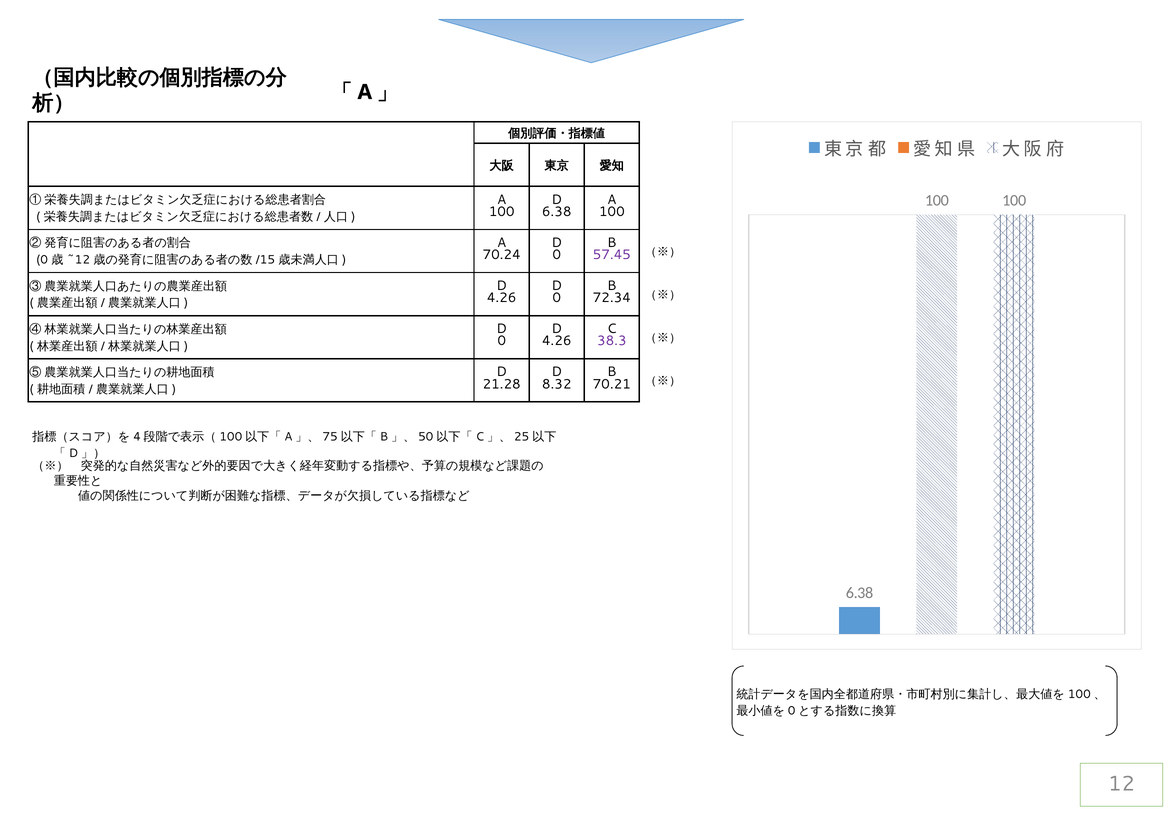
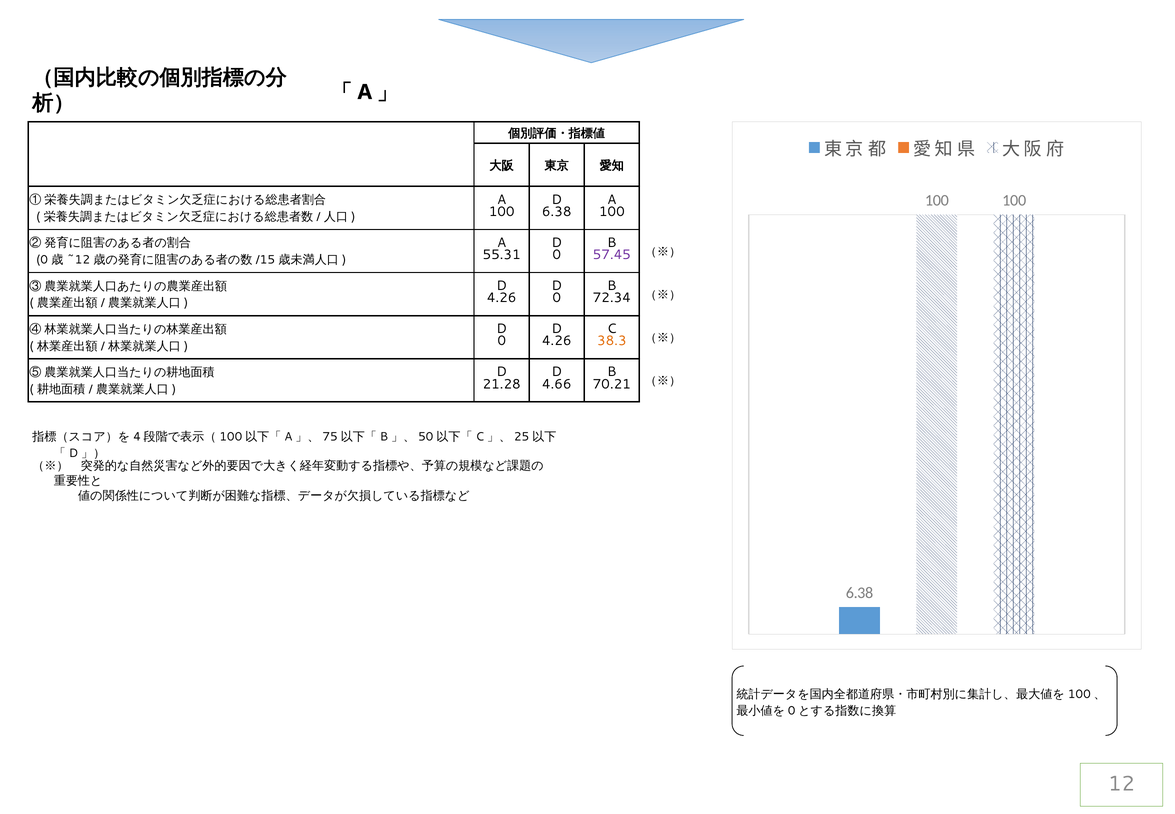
70.24: 70.24 -> 55.31 (502, 255)
38.3 colour: purple -> orange (612, 341)
8.32: 8.32 -> 4.66 (557, 384)
